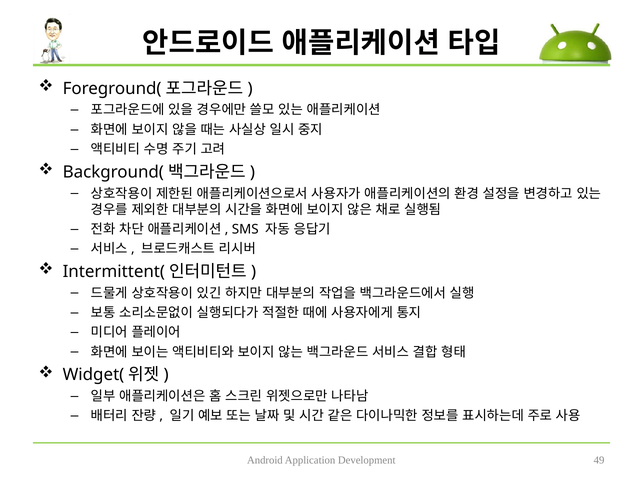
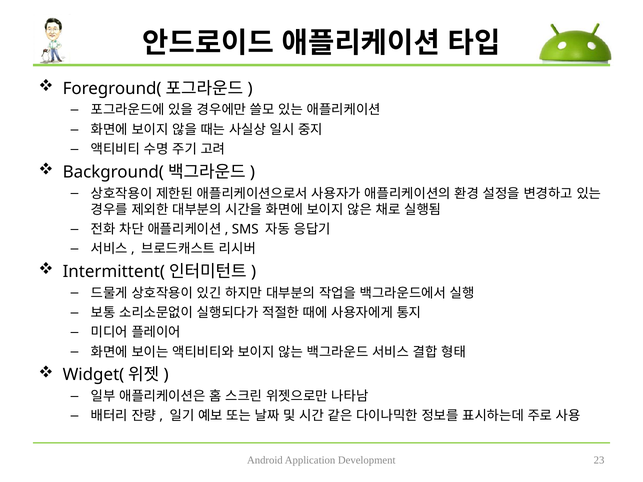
49: 49 -> 23 (599, 461)
